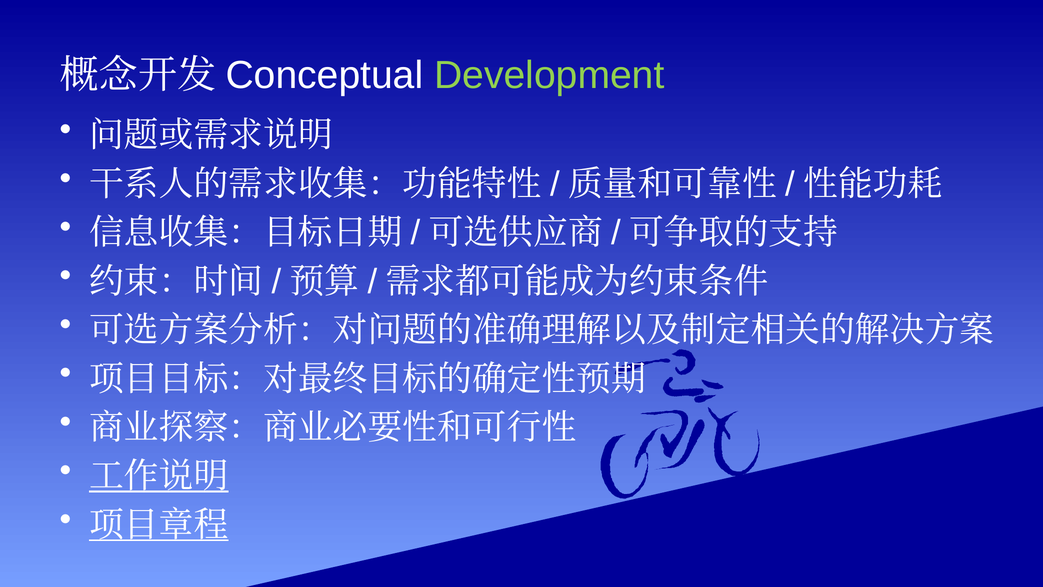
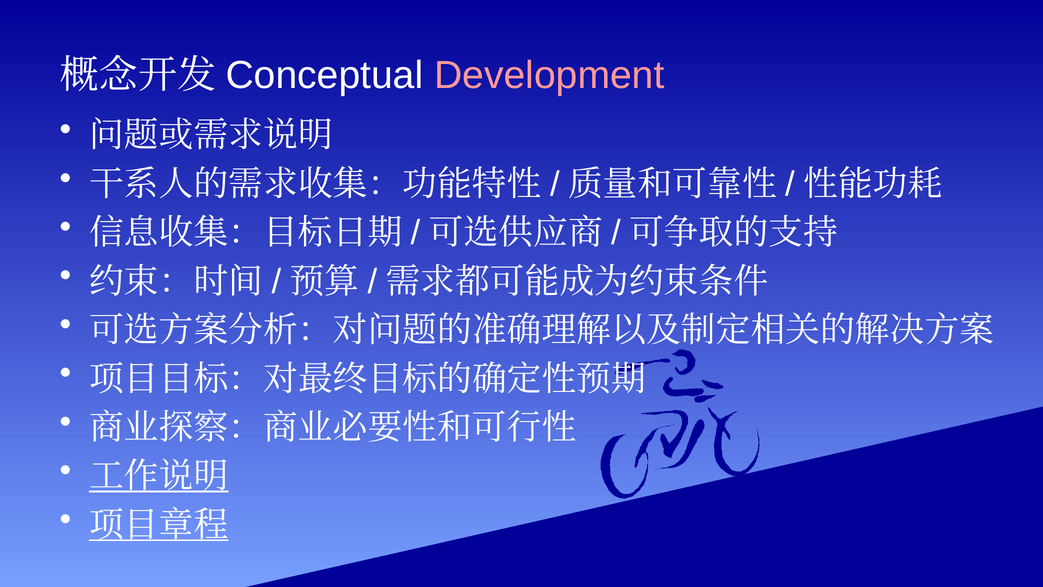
Development colour: light green -> pink (549, 75)
